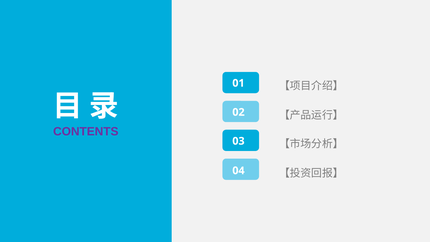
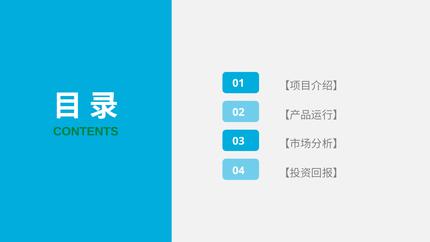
CONTENTS colour: purple -> green (86, 131)
